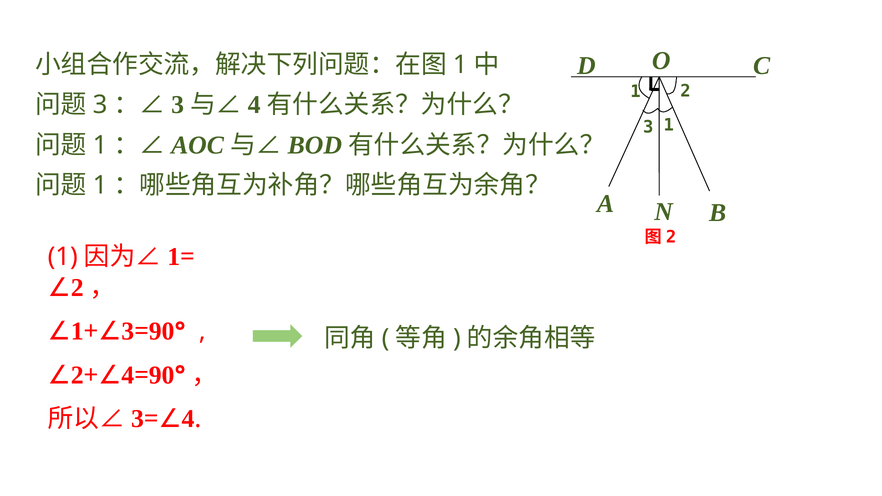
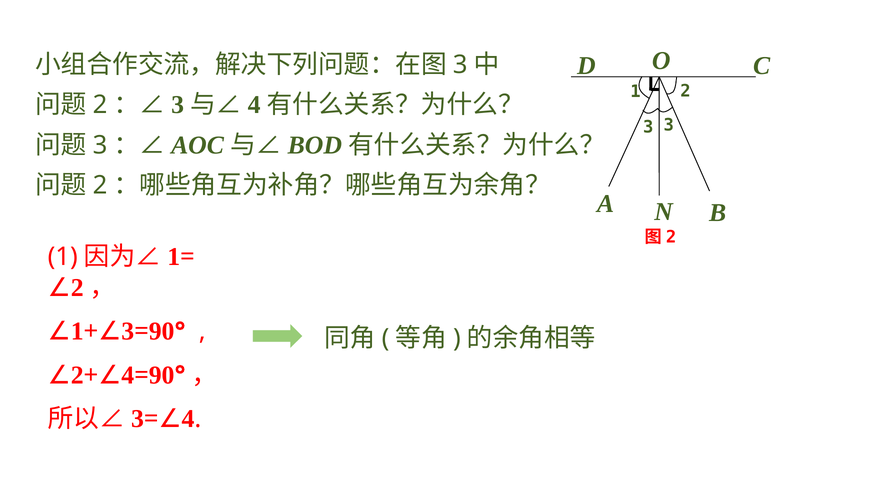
1: 1 -> 3 (460, 65)
3: 3 -> 2 (100, 105)
3 1: 1 -> 3 (669, 125)
1: 1 -> 3 (100, 145)
1: 1 -> 2 (100, 185)
